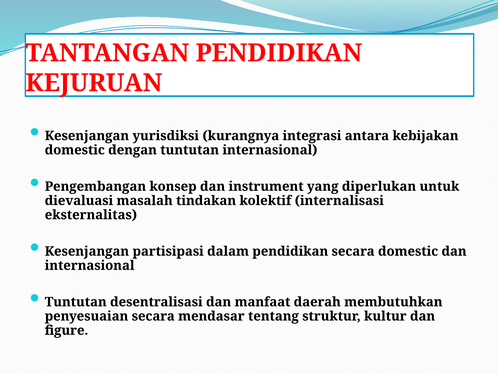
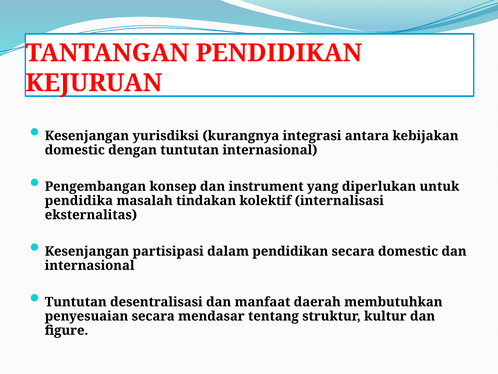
dievaluasi: dievaluasi -> pendidika (79, 200)
